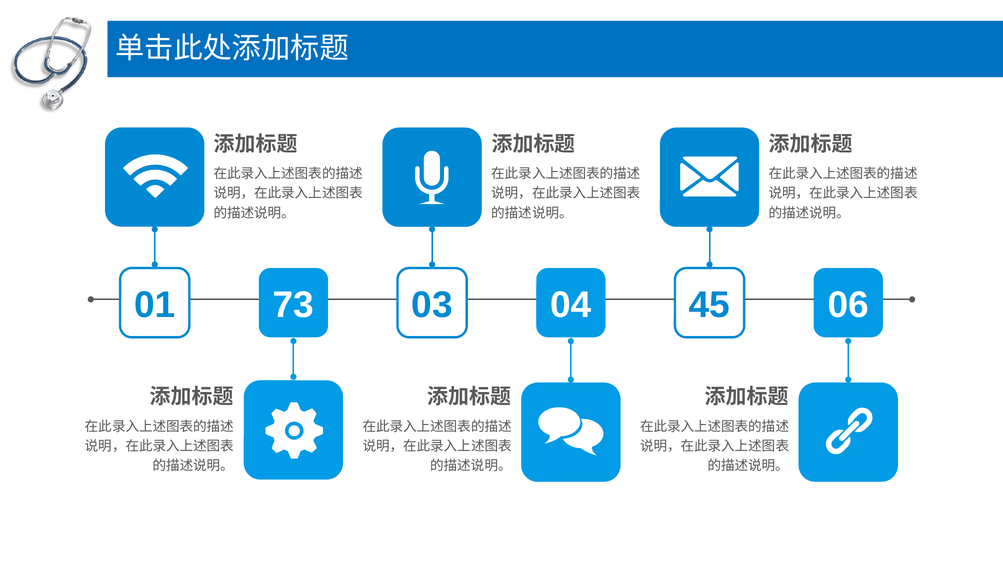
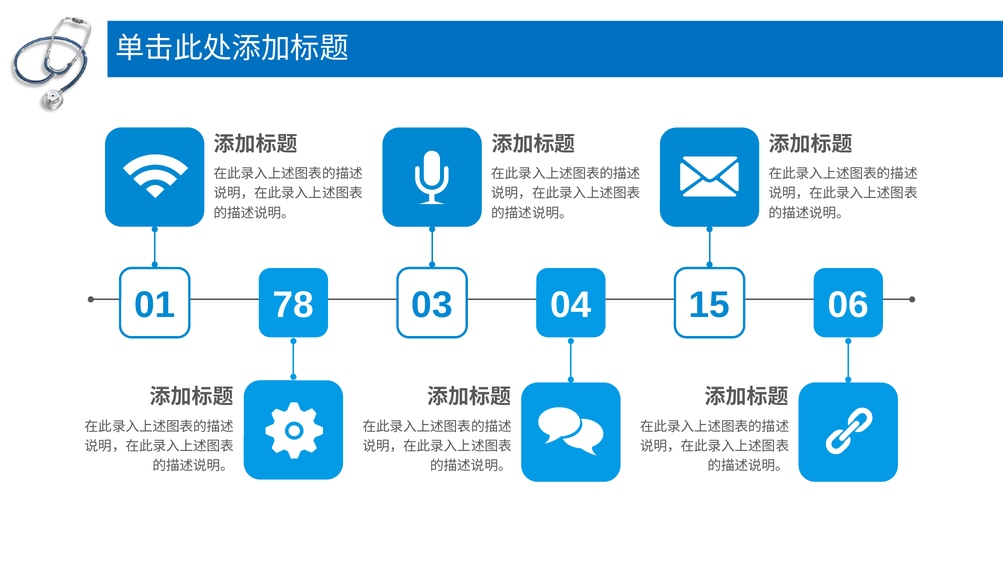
73: 73 -> 78 (293, 305)
45: 45 -> 15 (709, 305)
